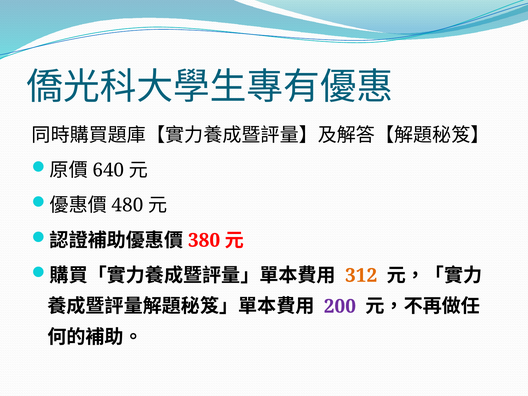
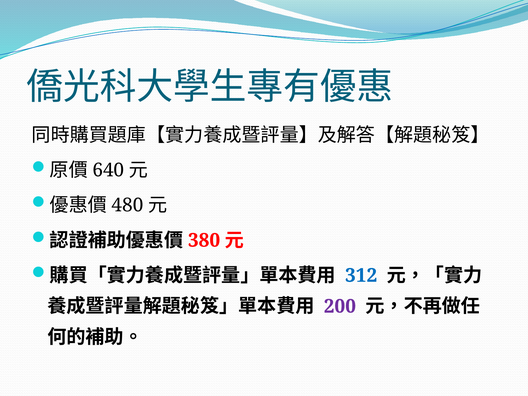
312 colour: orange -> blue (361, 275)
